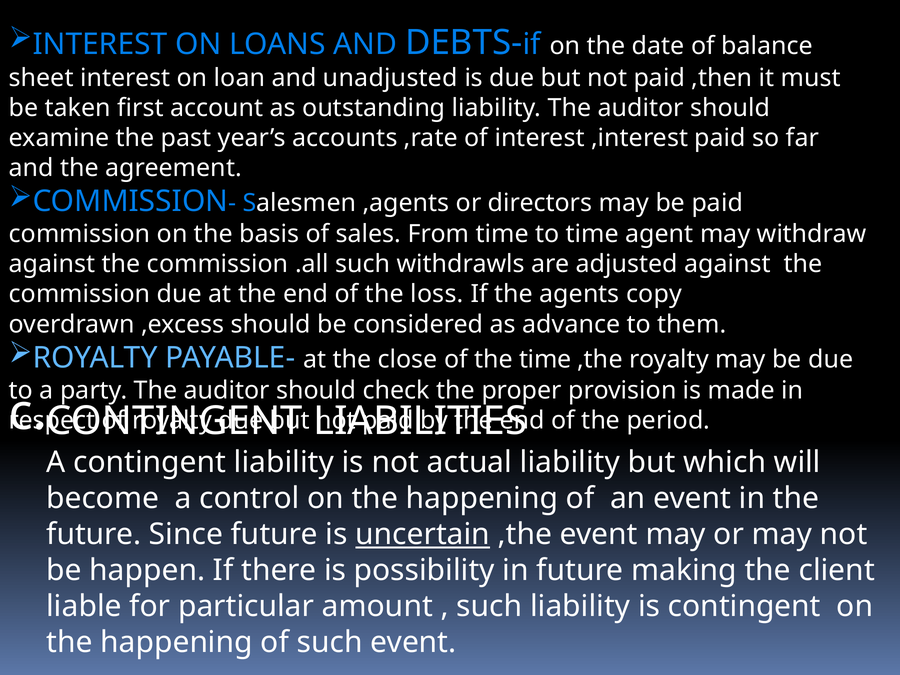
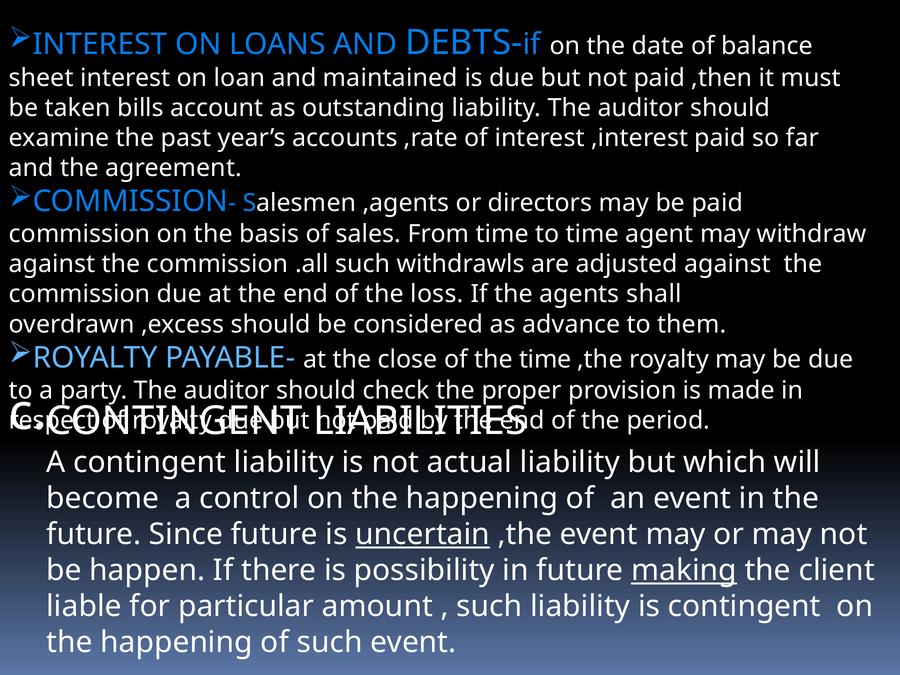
unadjusted: unadjusted -> maintained (390, 78)
first: first -> bills (141, 108)
copy: copy -> shall (654, 294)
making underline: none -> present (684, 571)
